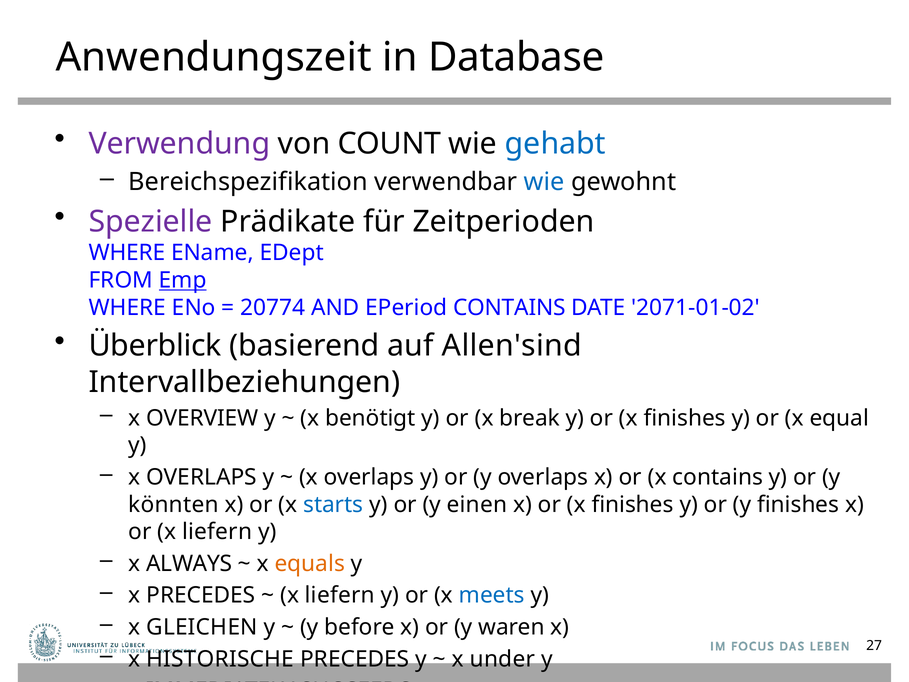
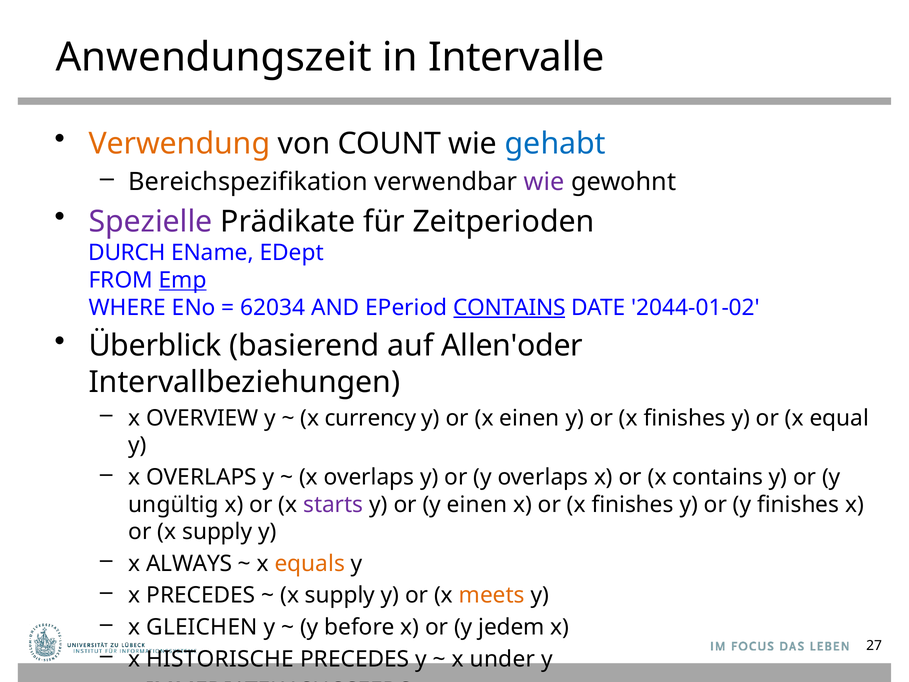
Database: Database -> Intervalle (516, 57)
Verwendung colour: purple -> orange (179, 144)
wie colour: blue -> purple (544, 182)
WHERE: WHERE -> DURCH (127, 253)
20774: 20774 -> 62034 (273, 307)
CONTAINS underline: none -> present (509, 307)
2071-01-02: 2071-01-02 -> 2044-01-02 (696, 307)
Allen'sind: Allen'sind -> Allen'oder (512, 346)
benötigt: benötigt -> currency (370, 418)
x break: break -> einen (529, 418)
könnten: könnten -> ungültig (174, 504)
starts colour: blue -> purple (333, 504)
or x liefern: liefern -> supply (217, 532)
liefern: liefern -> supply (340, 595)
meets colour: blue -> orange (492, 595)
waren: waren -> jedem (511, 627)
